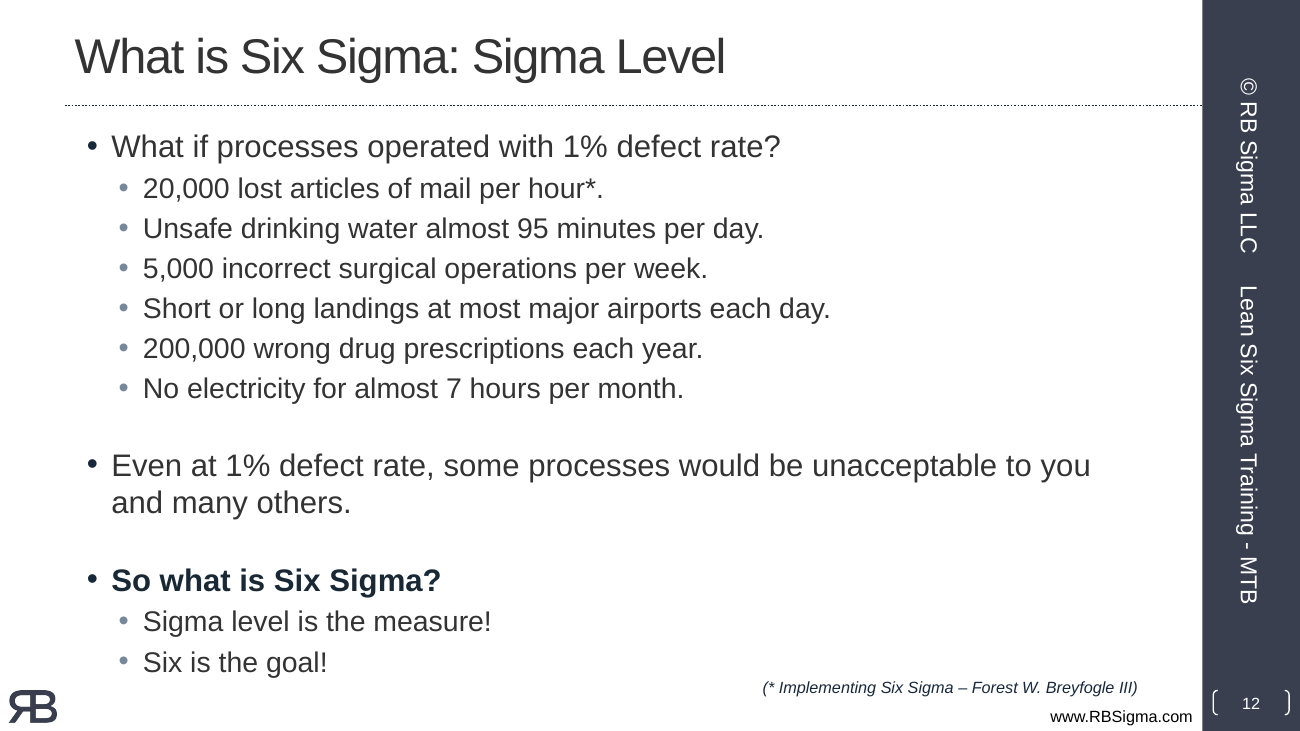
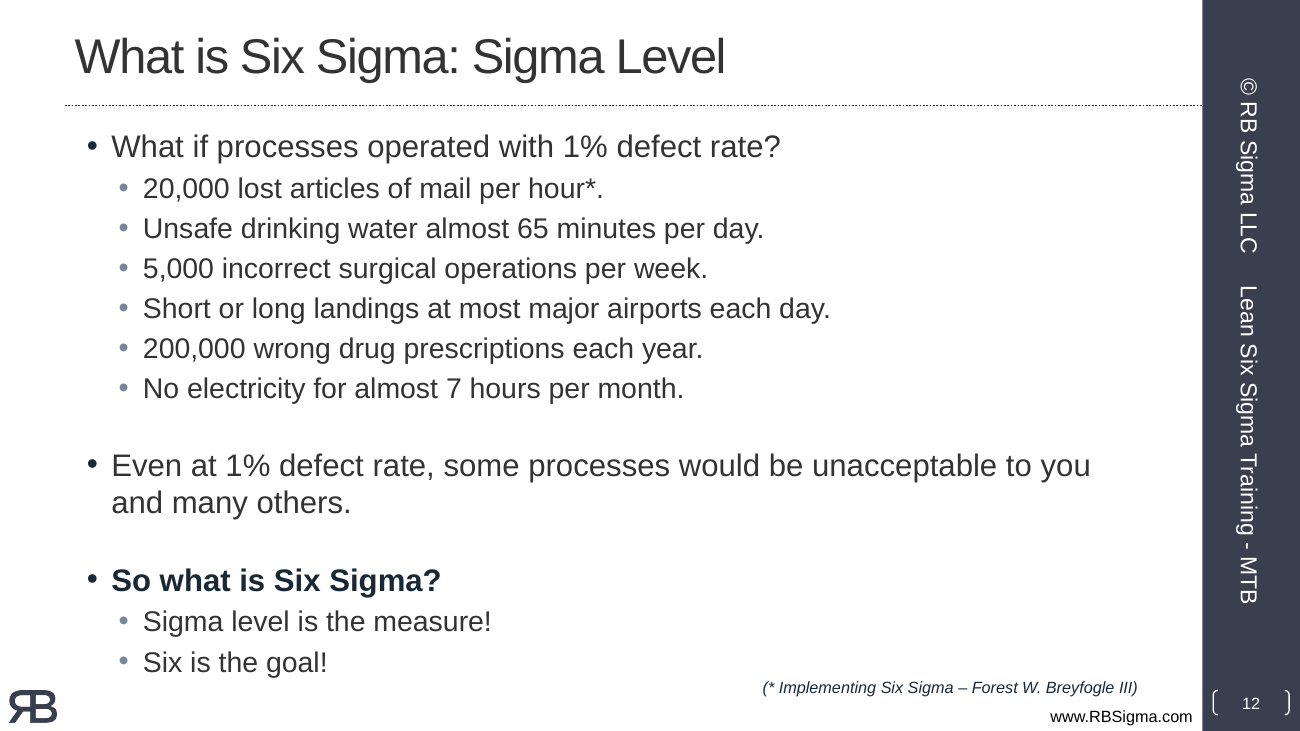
95: 95 -> 65 (533, 229)
